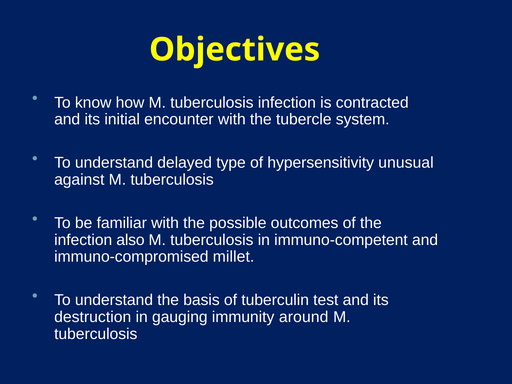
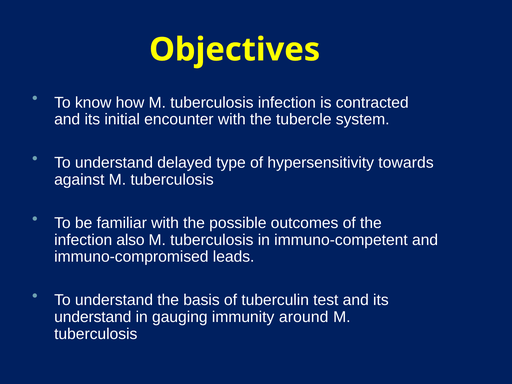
unusual: unusual -> towards (406, 163)
millet: millet -> leads (234, 257)
destruction: destruction -> understand (93, 317)
